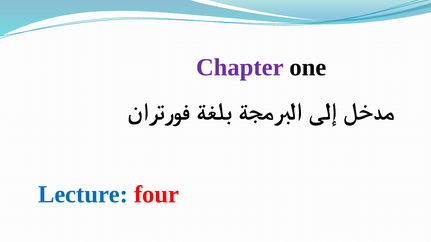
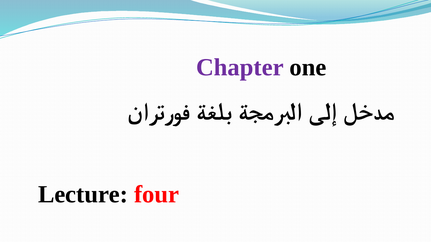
Lecture colour: blue -> black (83, 195)
